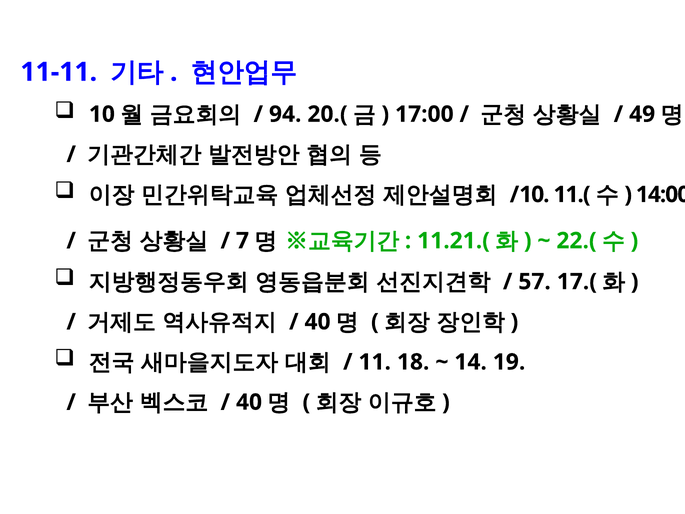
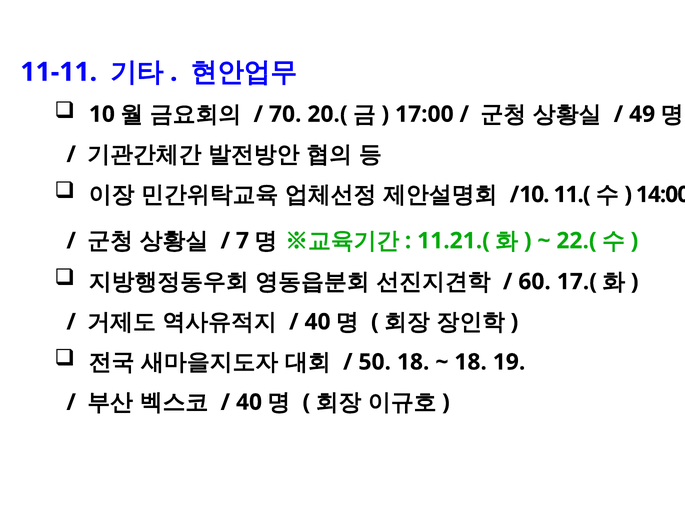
94: 94 -> 70 (285, 114)
57: 57 -> 60 (535, 282)
11: 11 -> 50 (375, 362)
14: 14 -> 18 (471, 362)
